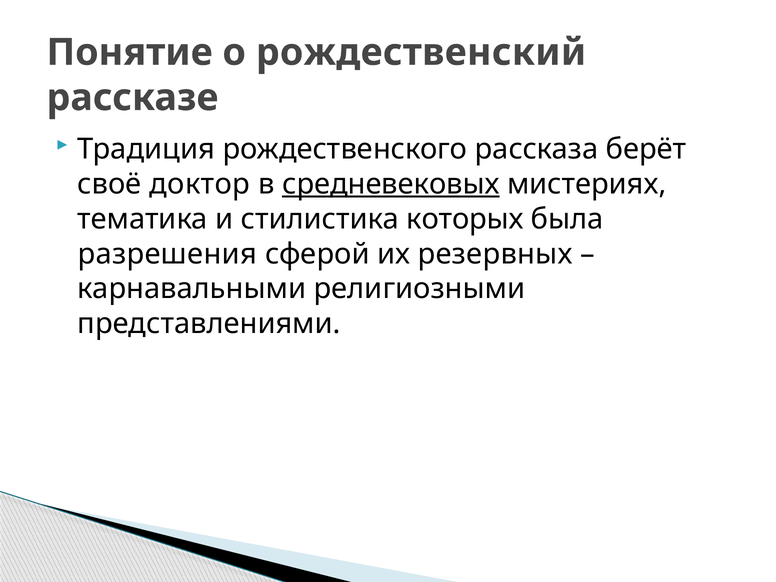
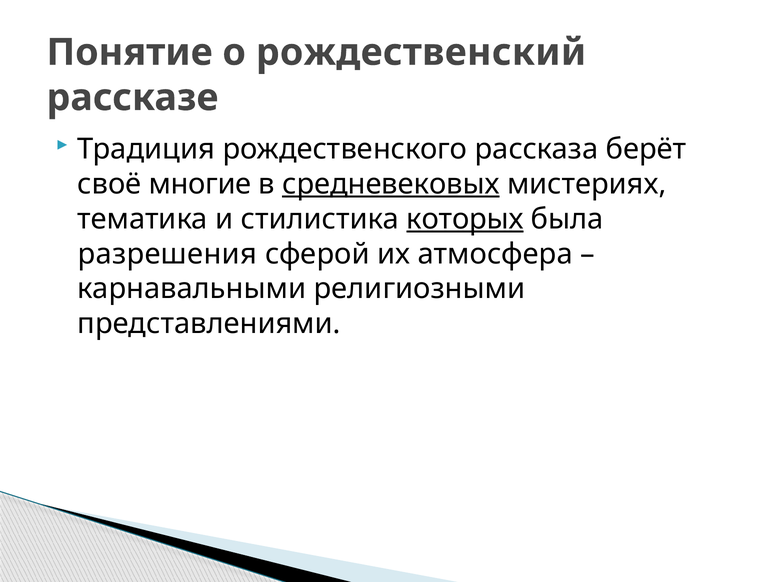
доктор: доктор -> многие (200, 184)
которых underline: none -> present (465, 219)
резервных: резервных -> атмосфера (495, 254)
